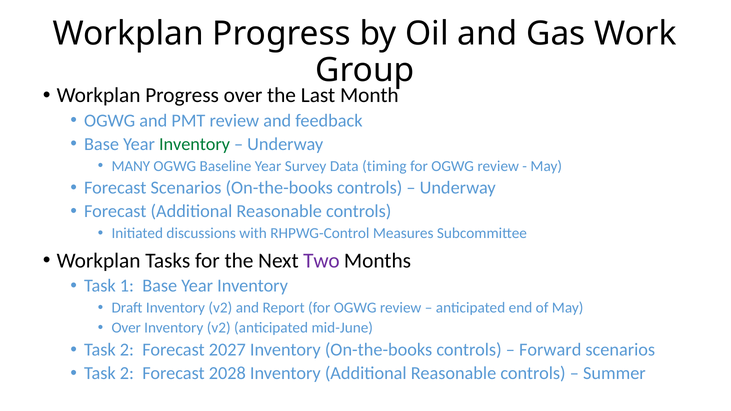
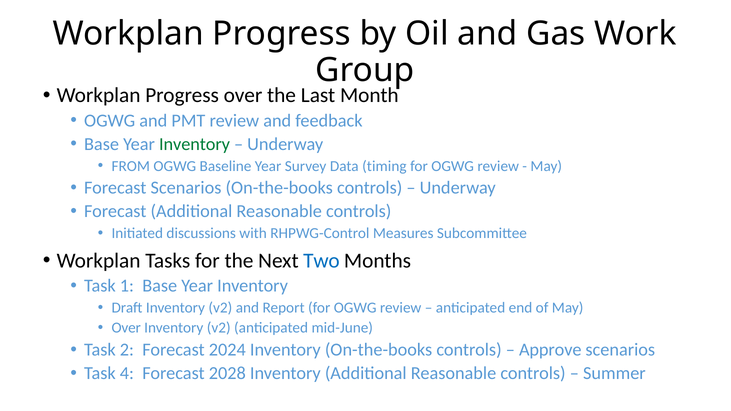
MANY: MANY -> FROM (131, 166)
Two colour: purple -> blue (321, 261)
2027: 2027 -> 2024 (227, 350)
Forward: Forward -> Approve (550, 350)
2: 2 -> 4 (127, 373)
